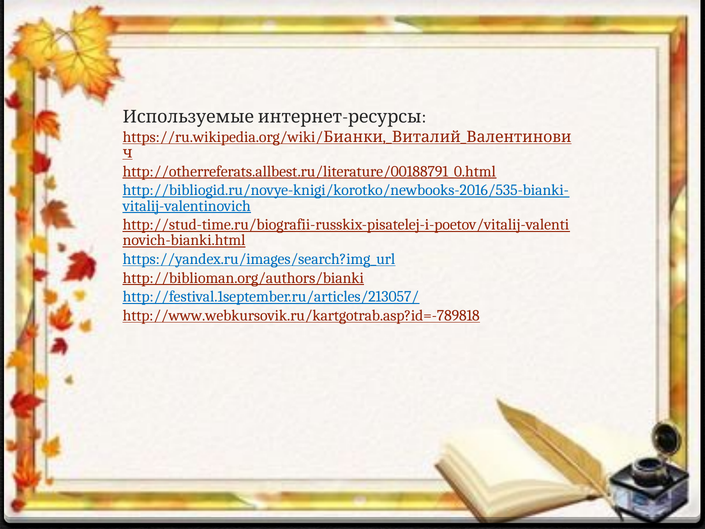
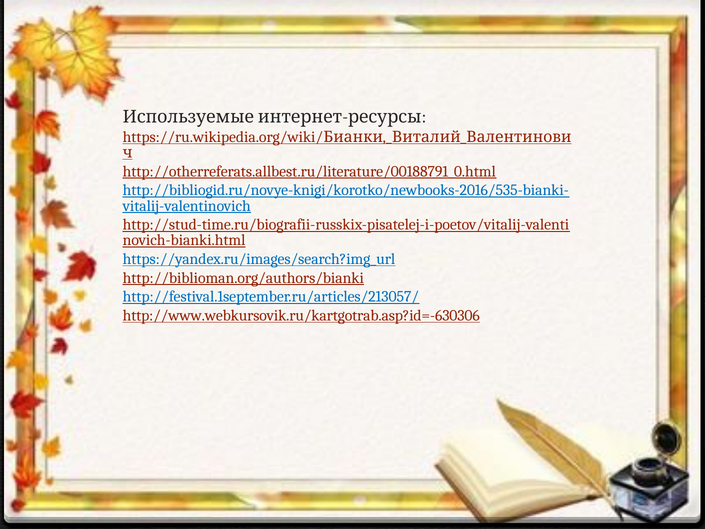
http://www.webkursovik.ru/kartgotrab.asp?id=-789818: http://www.webkursovik.ru/kartgotrab.asp?id=-789818 -> http://www.webkursovik.ru/kartgotrab.asp?id=-630306 (301, 315)
